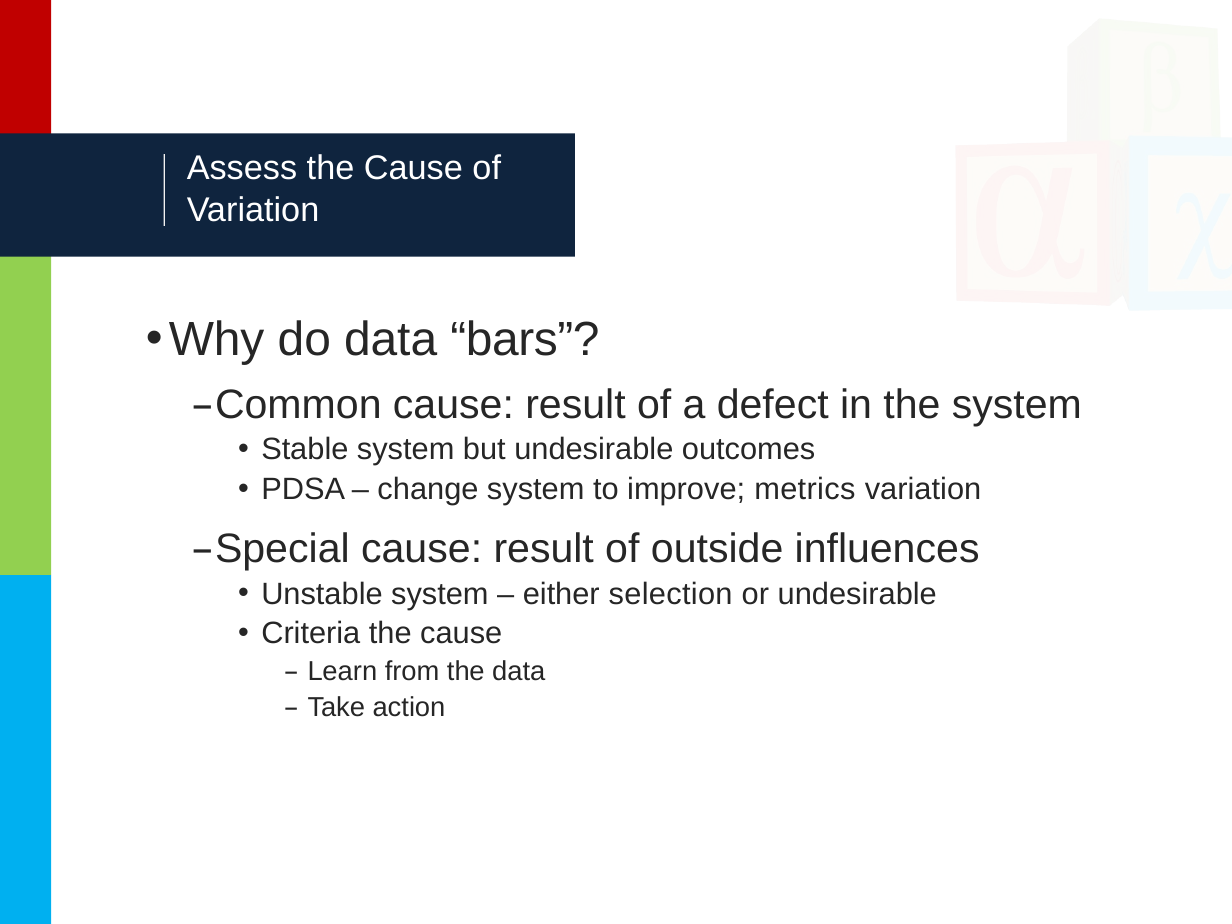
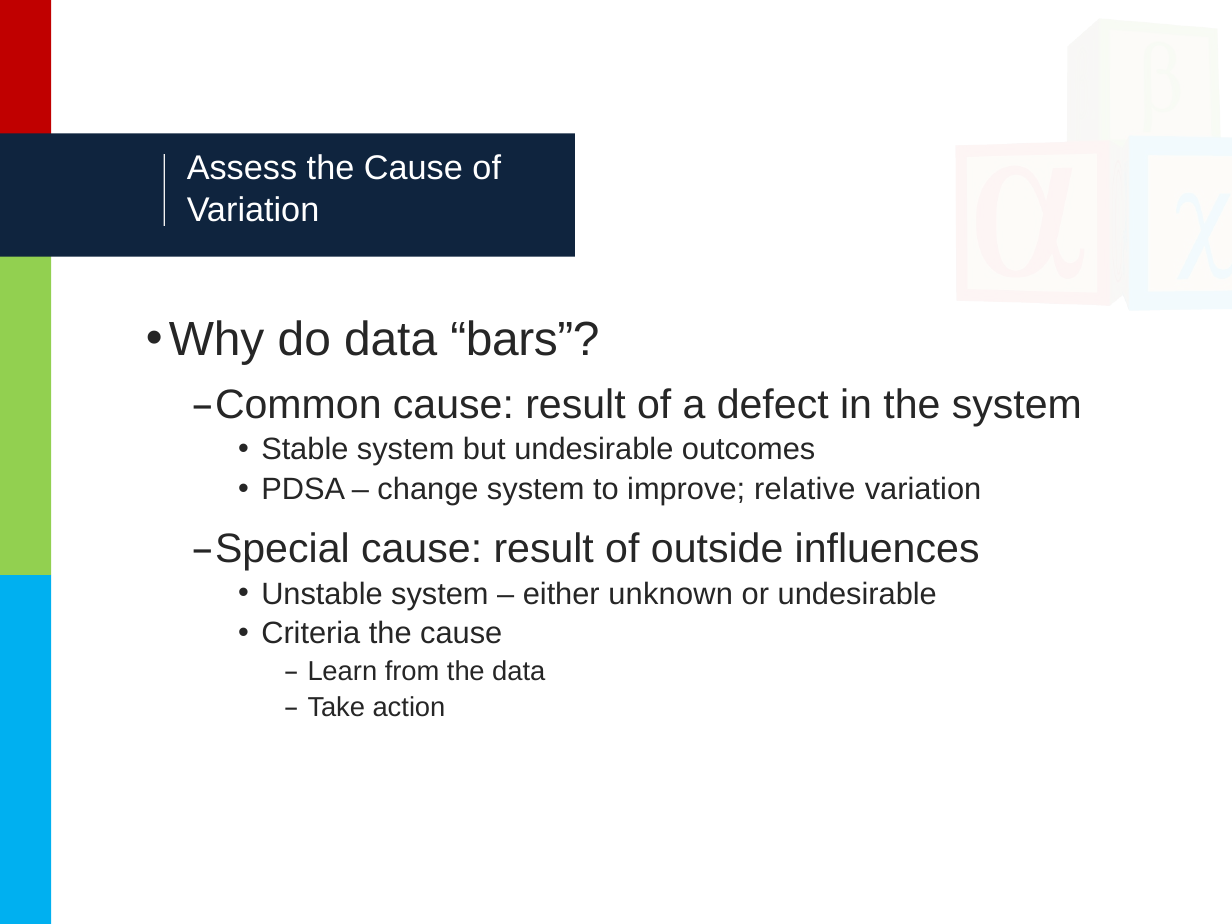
metrics: metrics -> relative (805, 489)
selection: selection -> unknown (671, 594)
